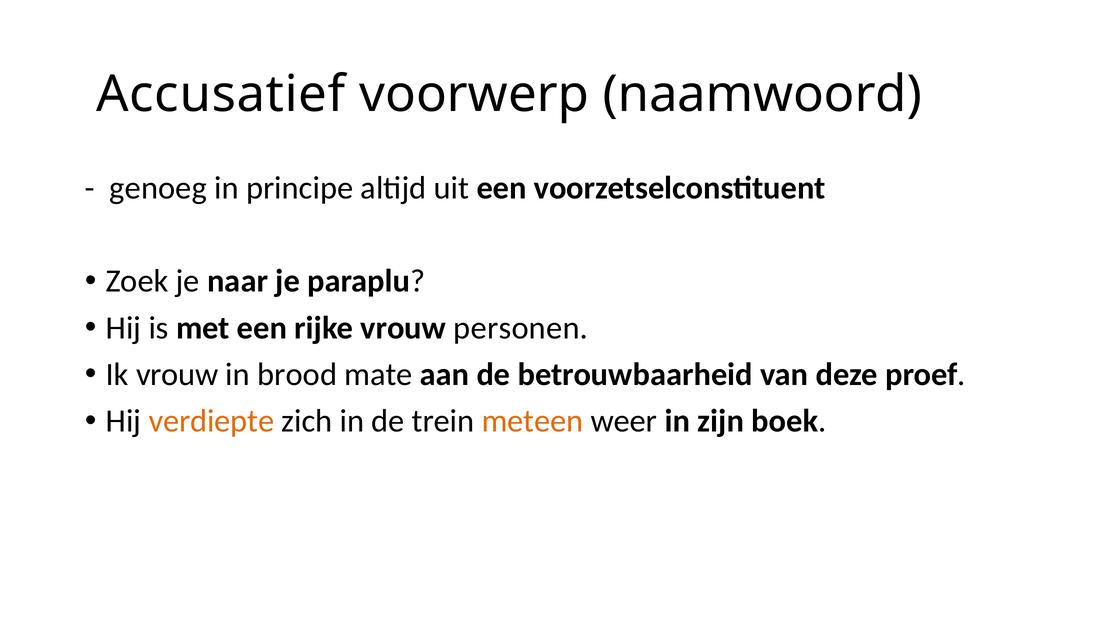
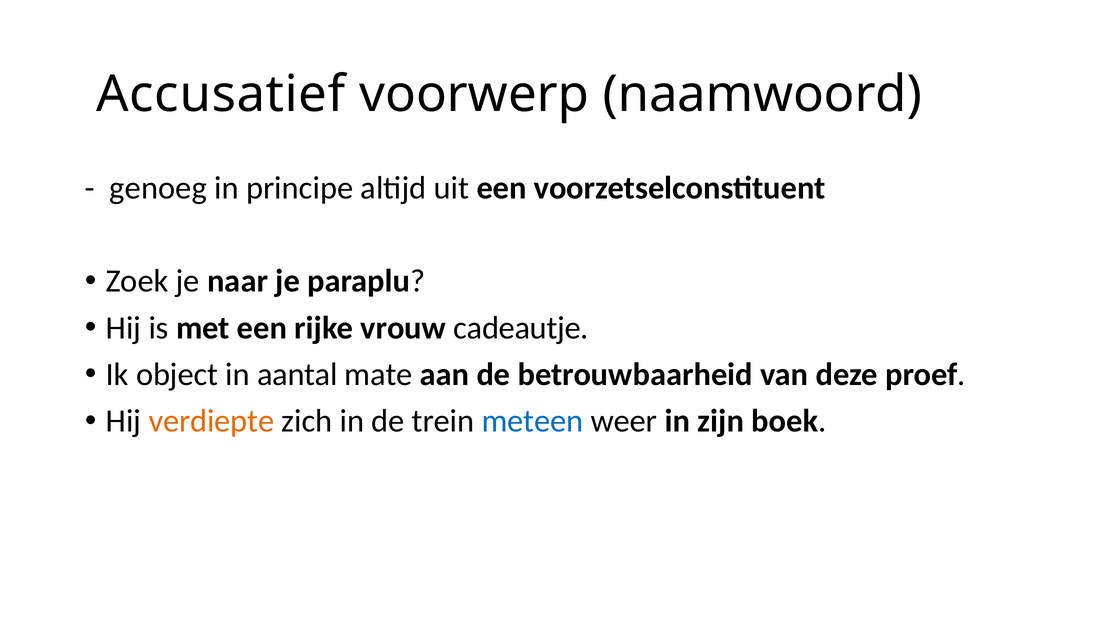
personen: personen -> cadeautje (521, 328)
Ik vrouw: vrouw -> object (177, 375)
brood: brood -> aantal (297, 375)
meteen colour: orange -> blue (532, 421)
